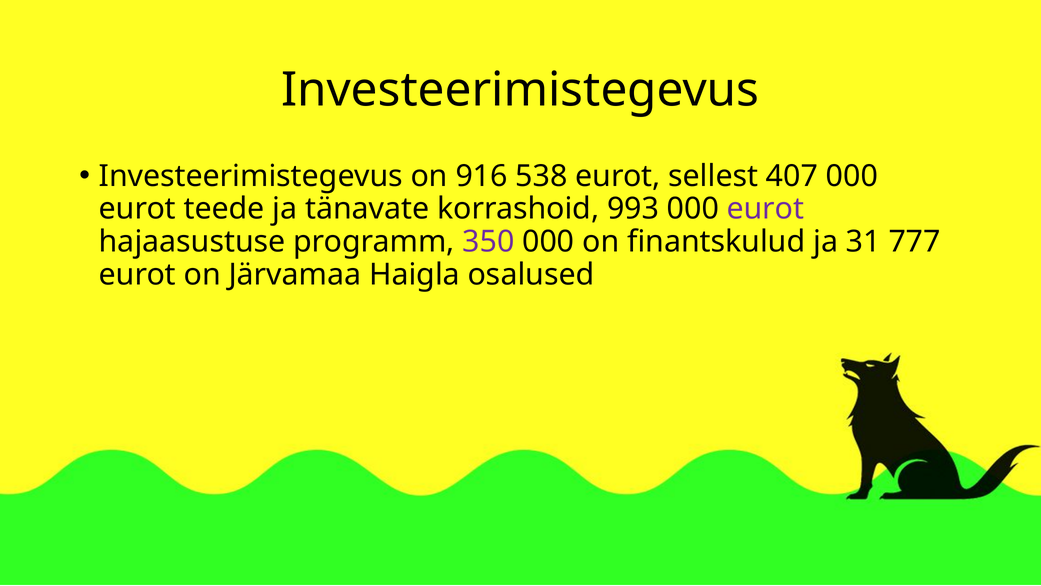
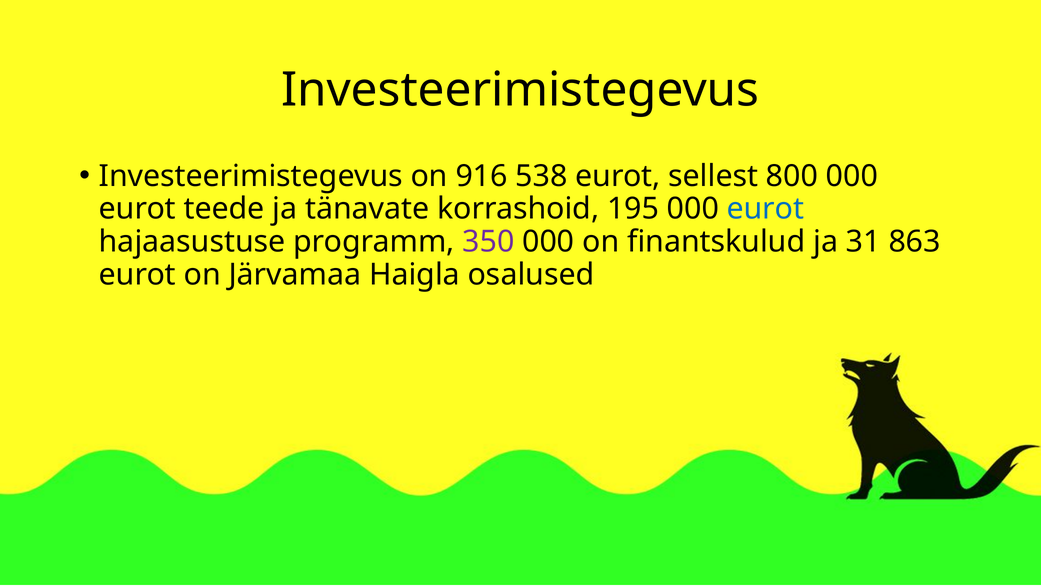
407: 407 -> 800 (792, 176)
993: 993 -> 195 (633, 209)
eurot colour: purple -> blue (765, 209)
777: 777 -> 863 (915, 242)
